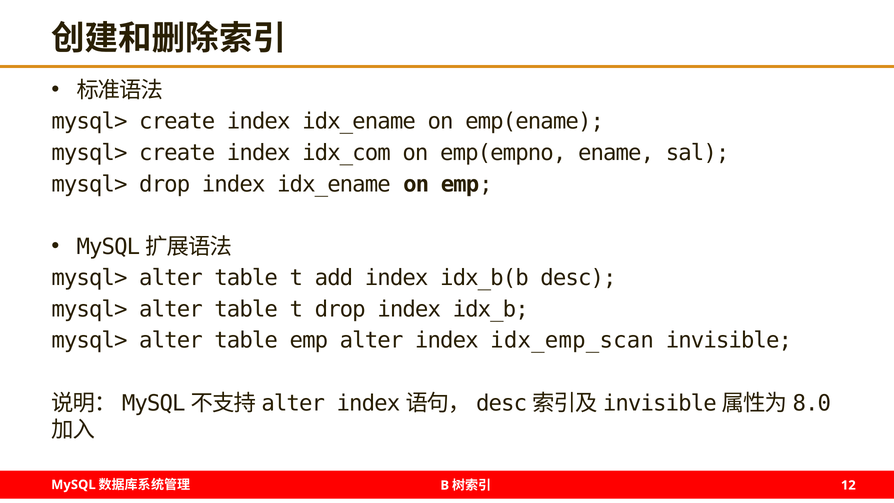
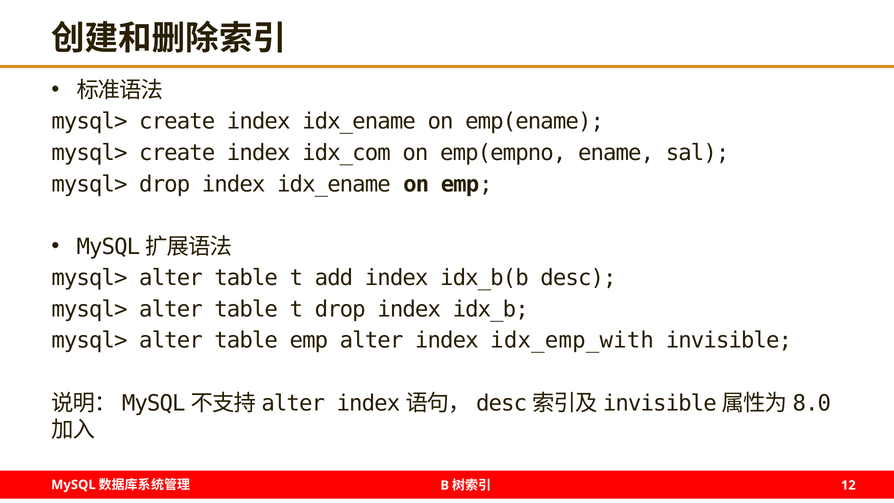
idx_emp_scan: idx_emp_scan -> idx_emp_with (572, 340)
